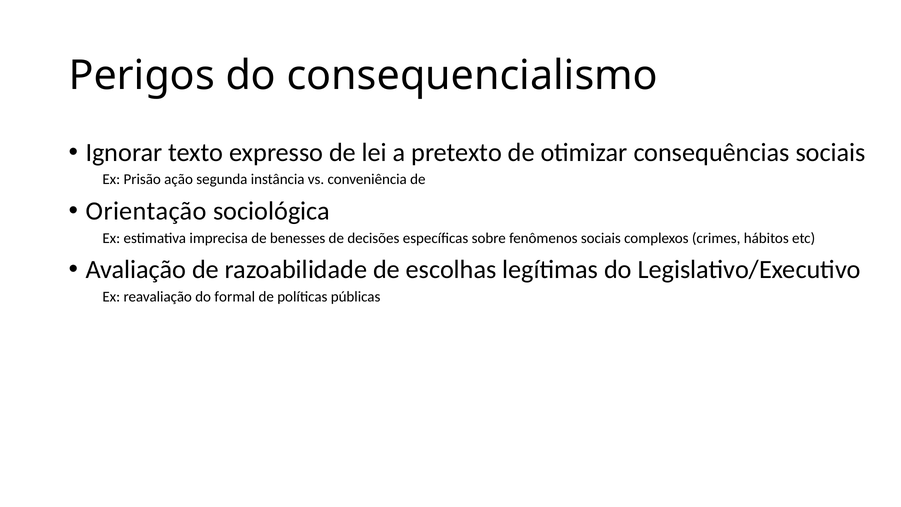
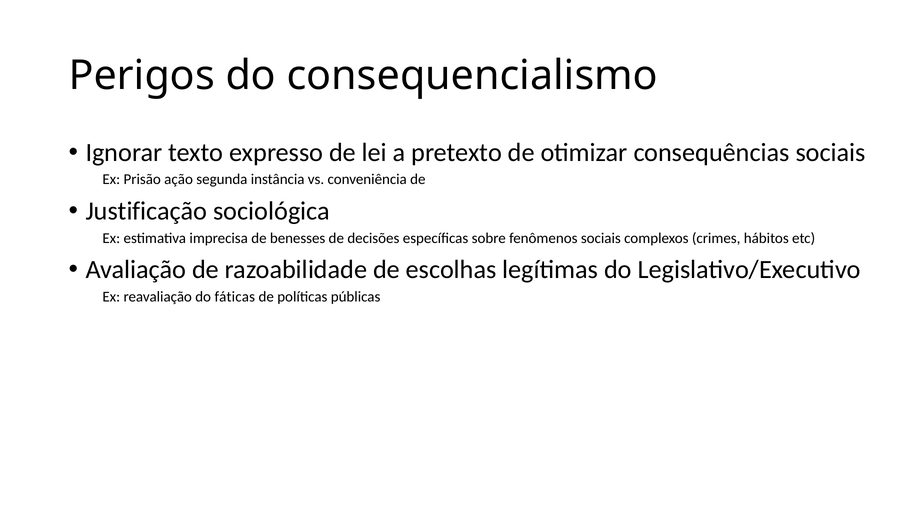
Orientação: Orientação -> Justificação (146, 211)
formal: formal -> fáticas (235, 297)
